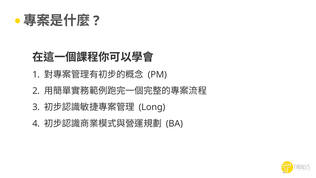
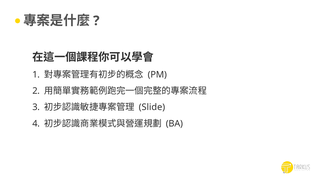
Long: Long -> Slide (152, 107)
